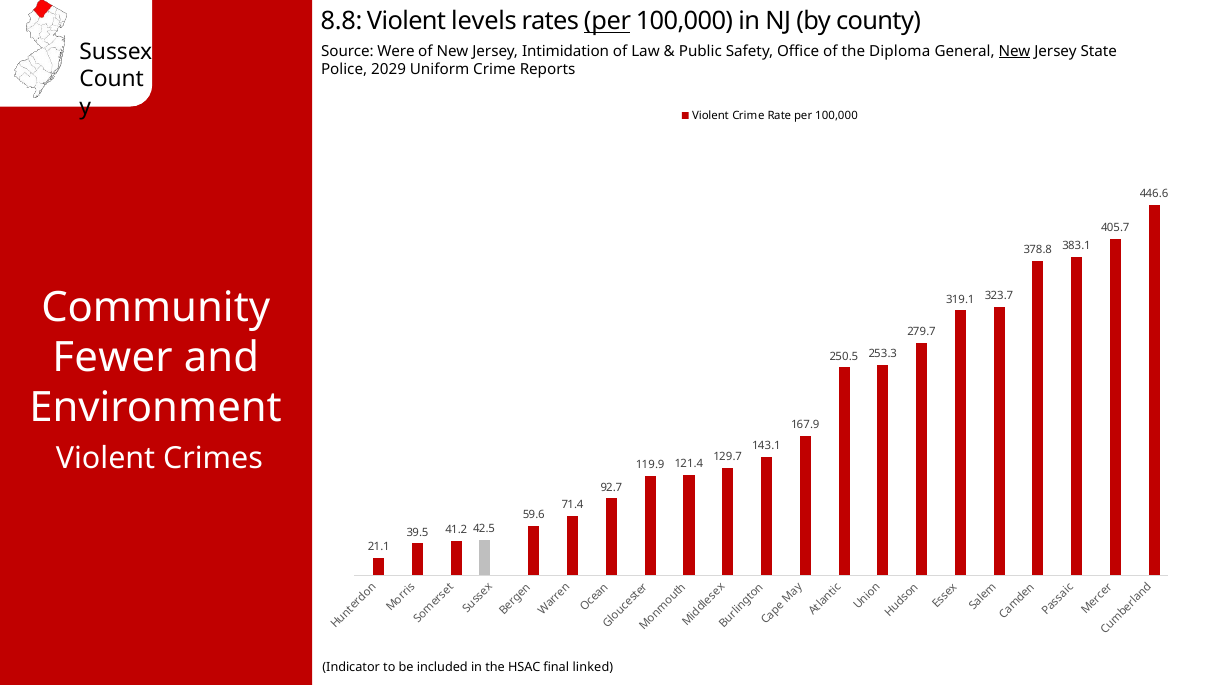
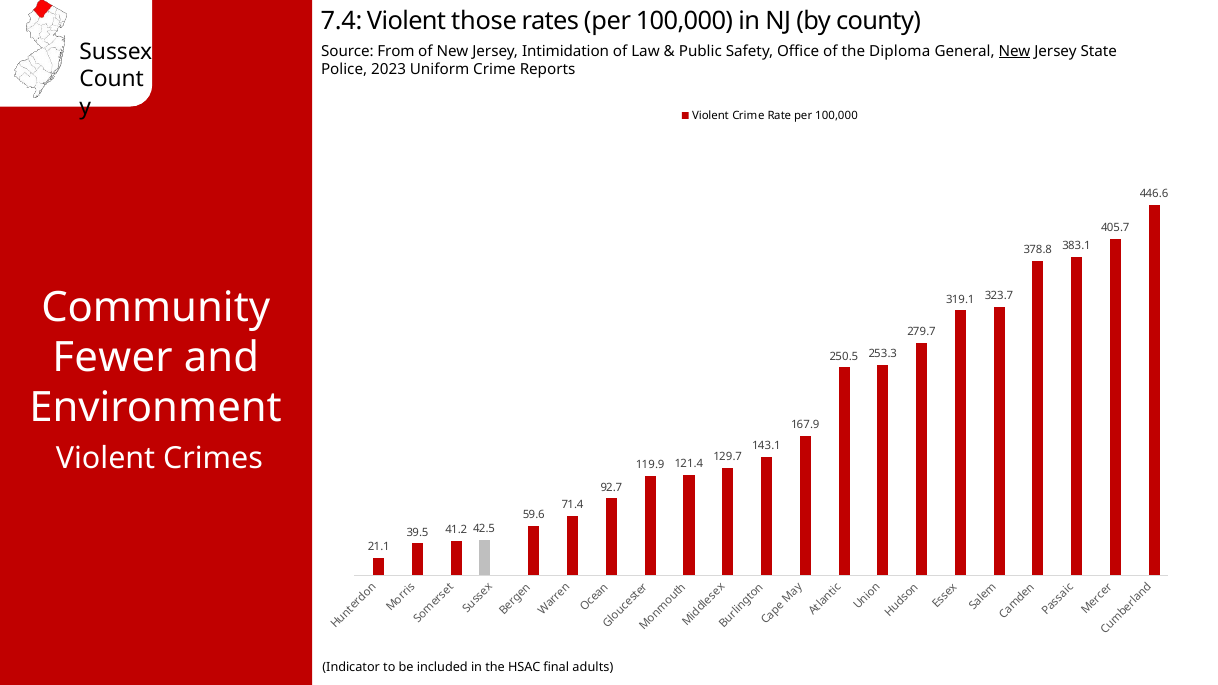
8.8: 8.8 -> 7.4 (342, 22)
levels: levels -> those (484, 22)
per underline: present -> none (608, 22)
Were: Were -> From (396, 51)
2029: 2029 -> 2023 (389, 70)
linked: linked -> adults (593, 667)
